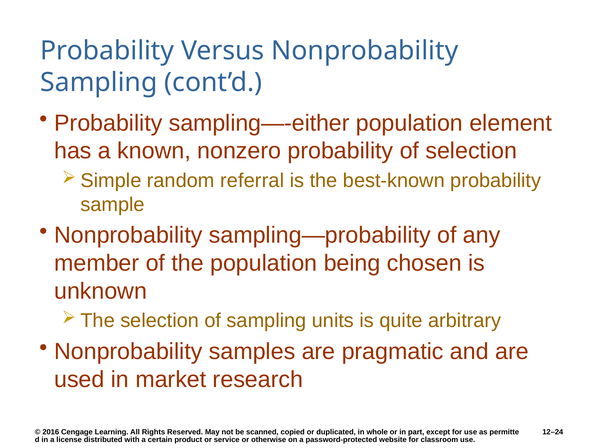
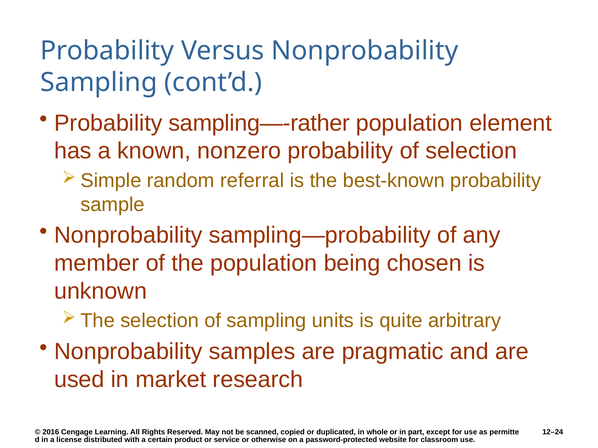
sampling—-either: sampling—-either -> sampling—-rather (259, 123)
